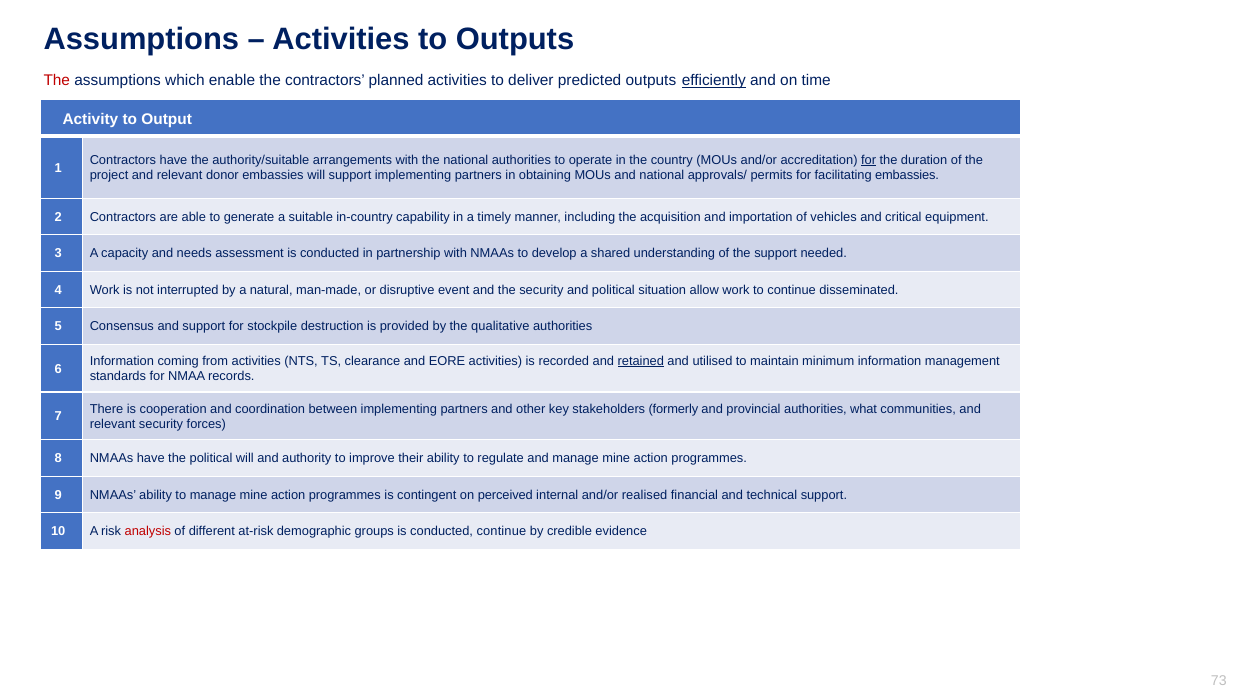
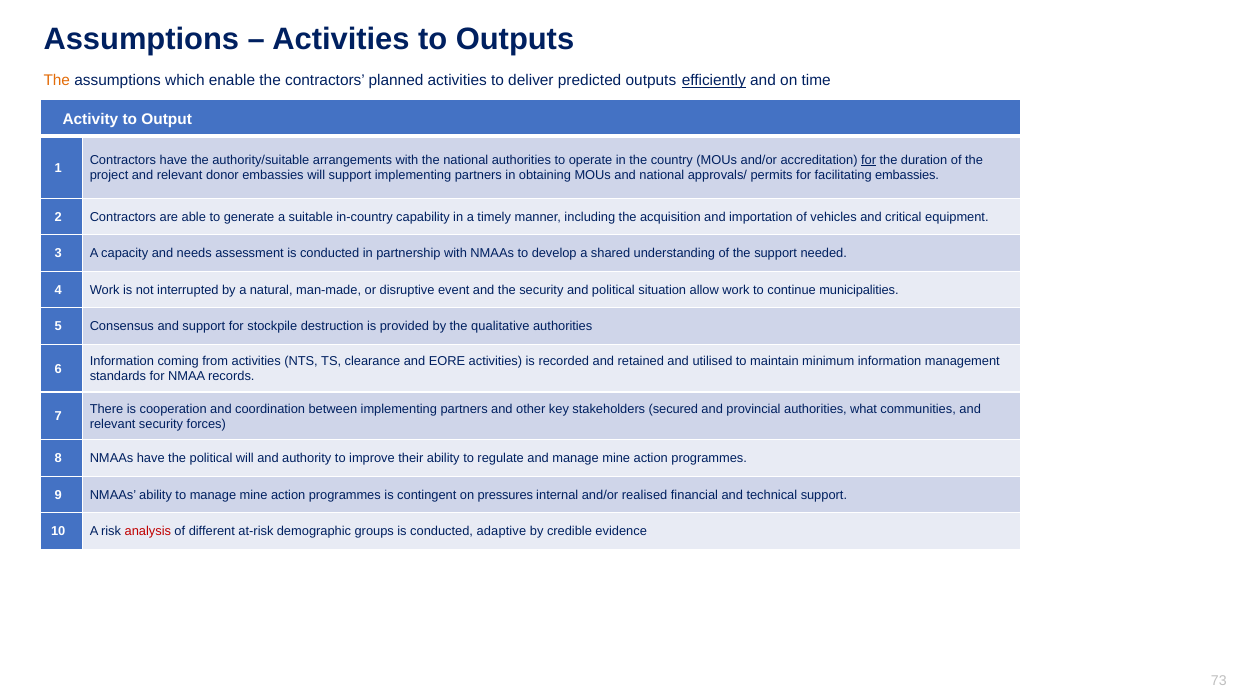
The colour: red -> orange (57, 80)
disseminated: disseminated -> municipalities (859, 290)
retained underline: present -> none (641, 361)
formerly: formerly -> secured (673, 409)
perceived: perceived -> pressures (505, 495)
conducted continue: continue -> adaptive (501, 532)
